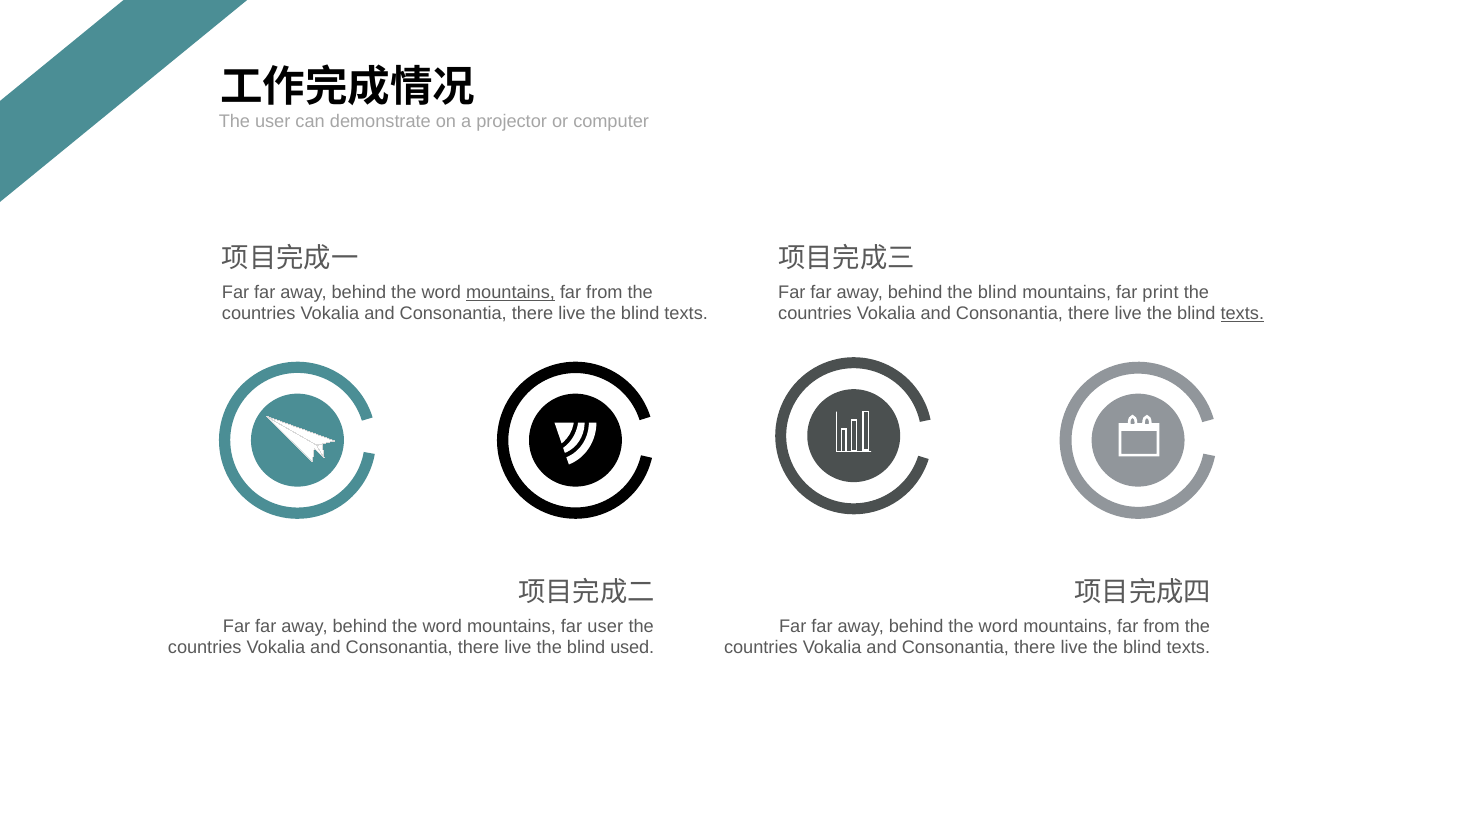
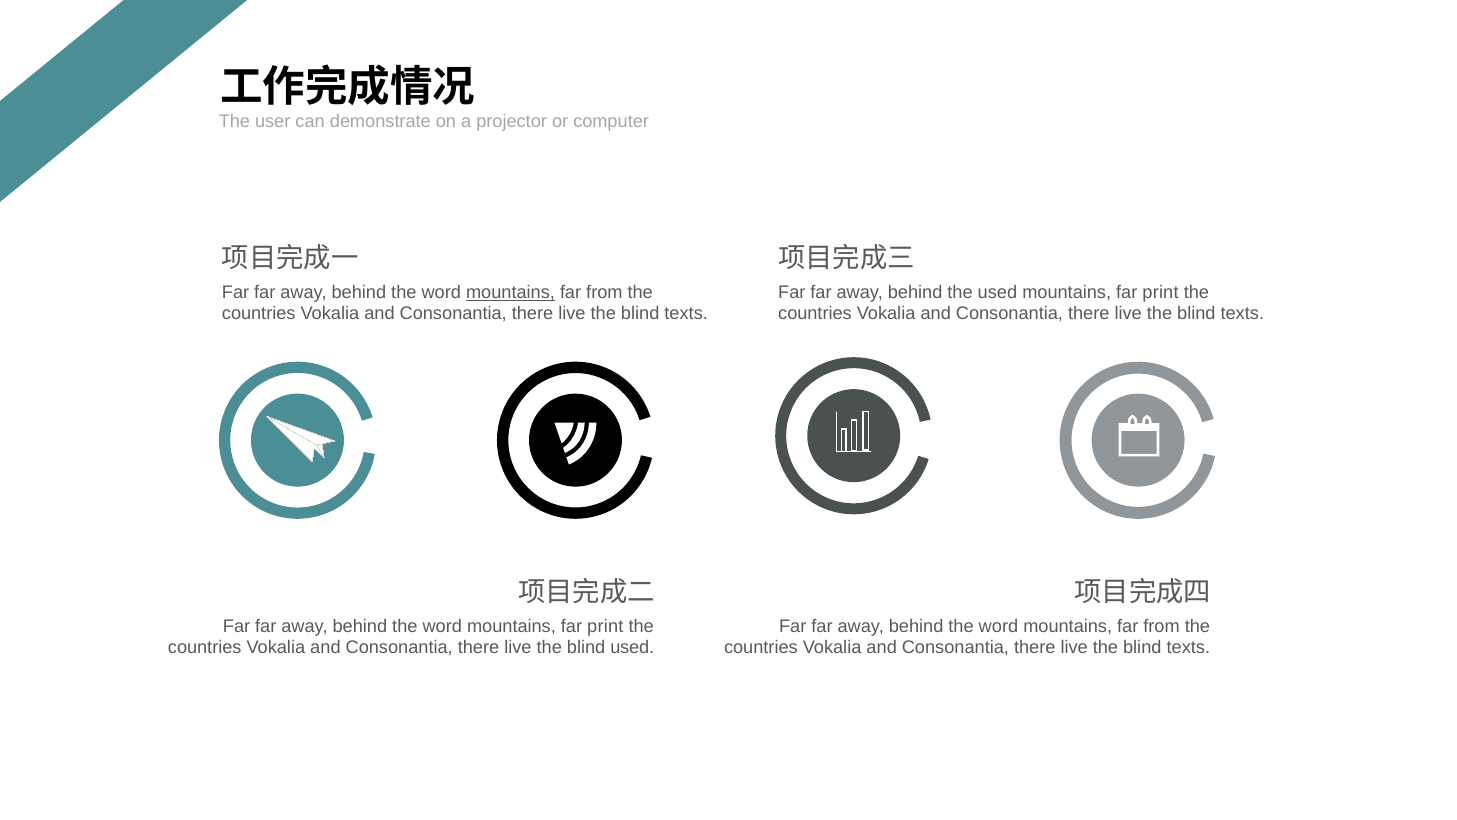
behind the blind: blind -> used (997, 292)
texts underline: present -> none (1242, 313)
word mountains far user: user -> print (605, 626)
